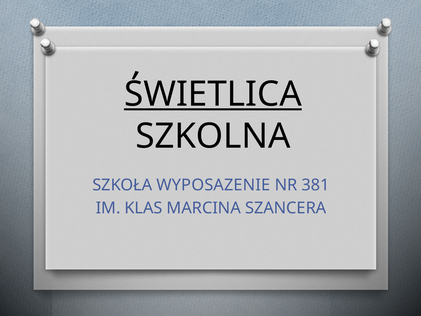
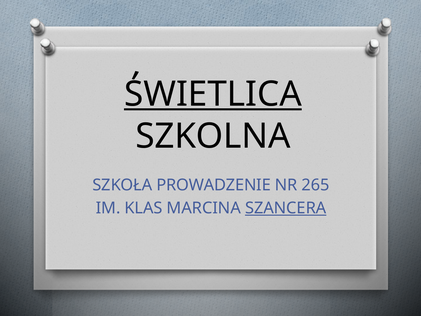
WYPOSAZENIE: WYPOSAZENIE -> PROWADZENIE (214, 185)
381: 381 -> 265 (316, 185)
SZANCERA underline: none -> present (286, 208)
